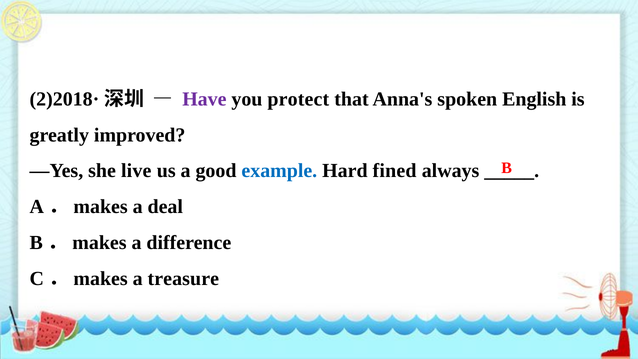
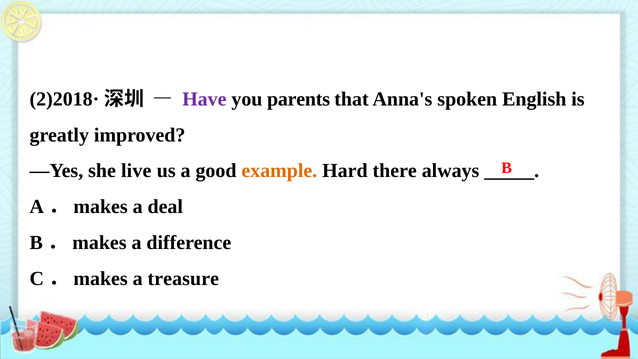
protect: protect -> parents (299, 99)
example colour: blue -> orange (279, 171)
fined: fined -> there (395, 171)
